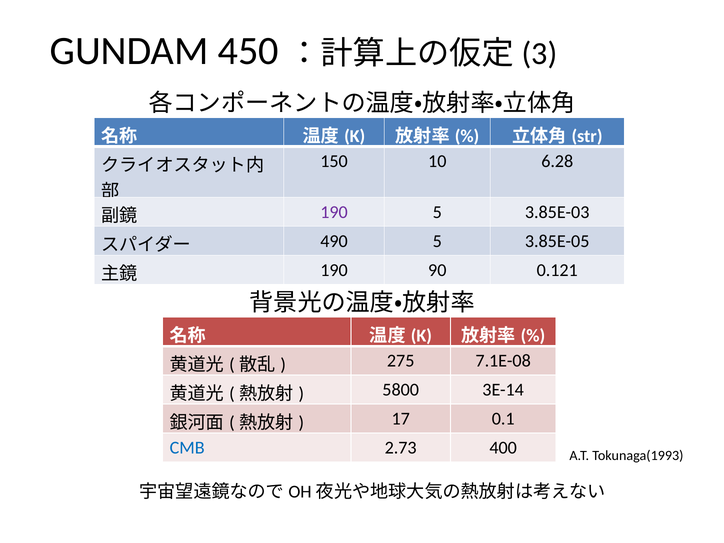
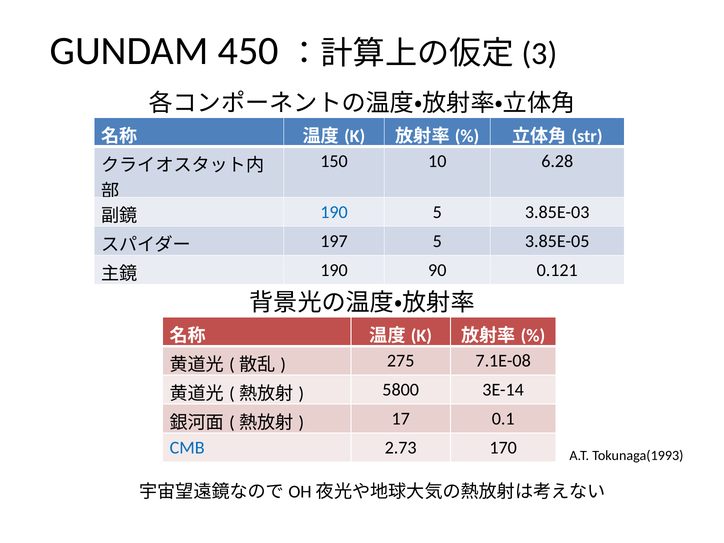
190 colour: purple -> blue (334, 212)
490: 490 -> 197 (334, 241)
400: 400 -> 170 (503, 448)
